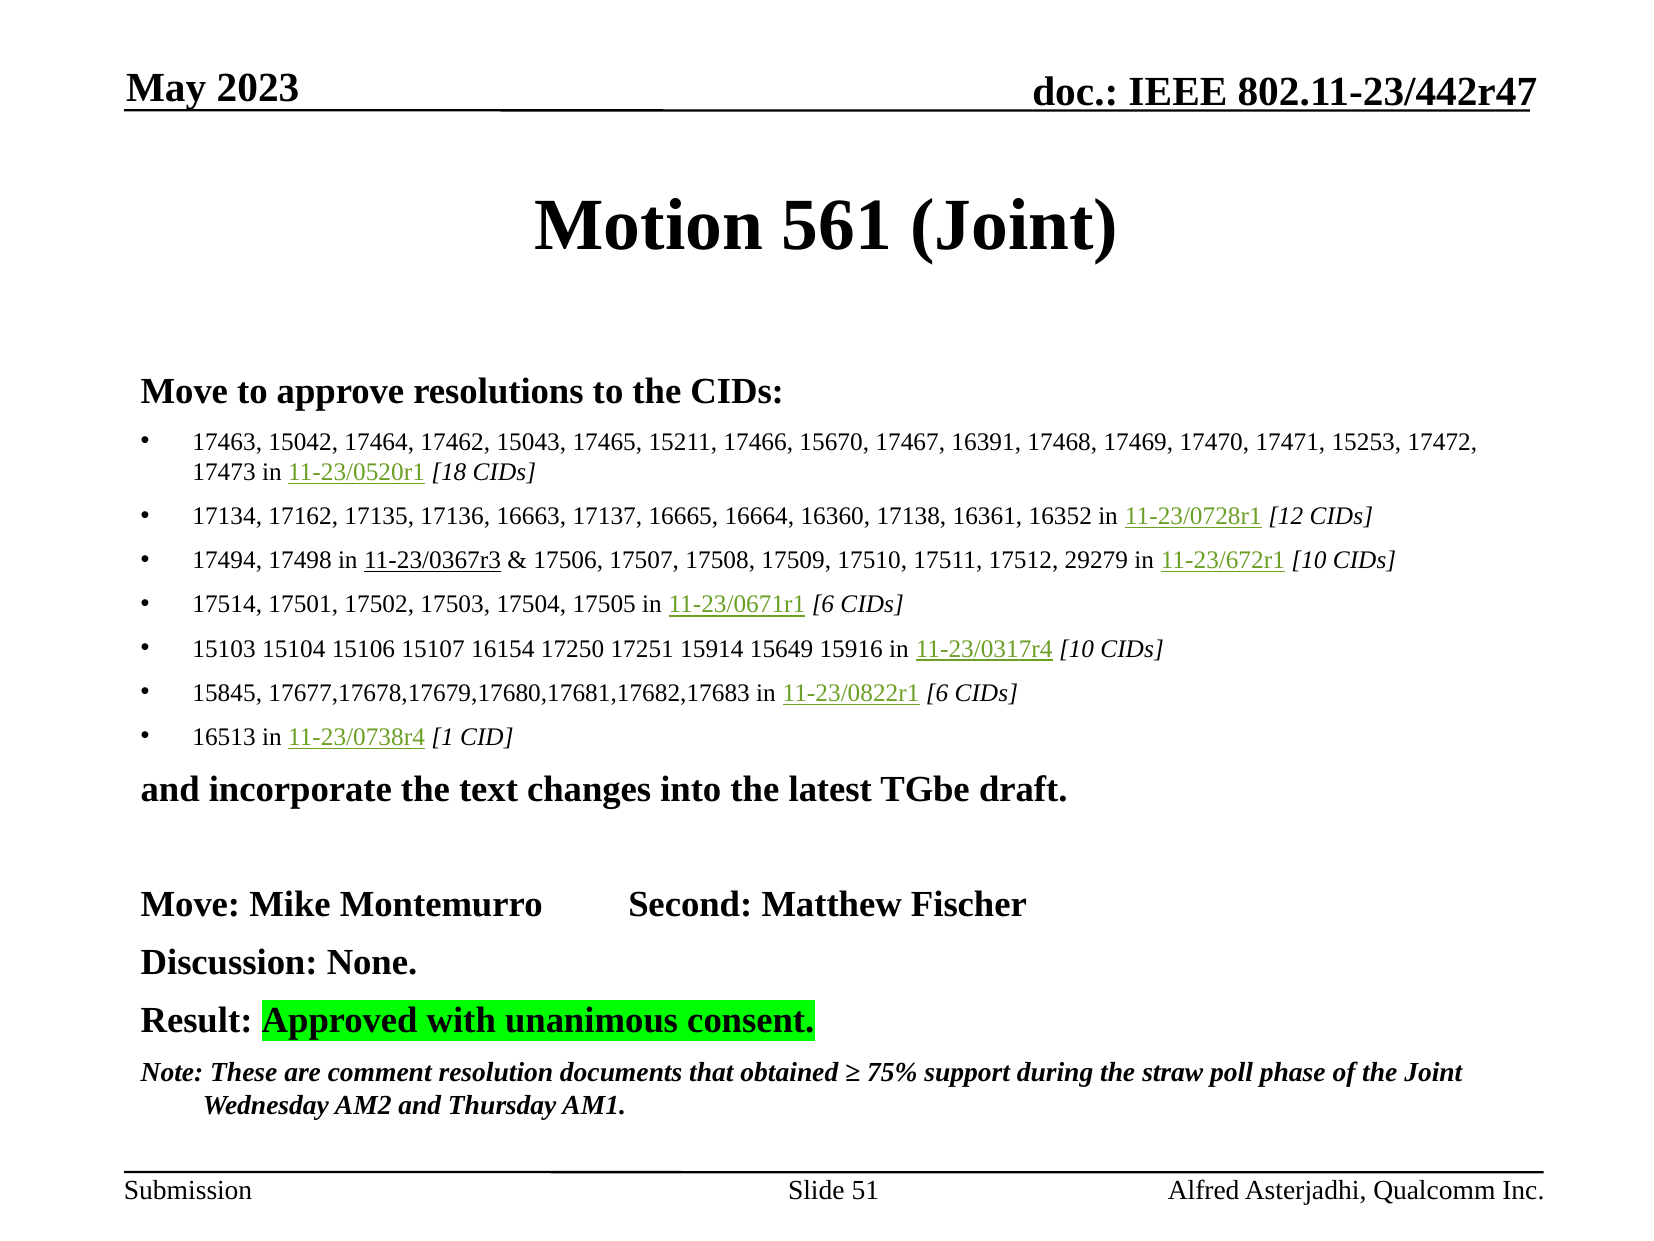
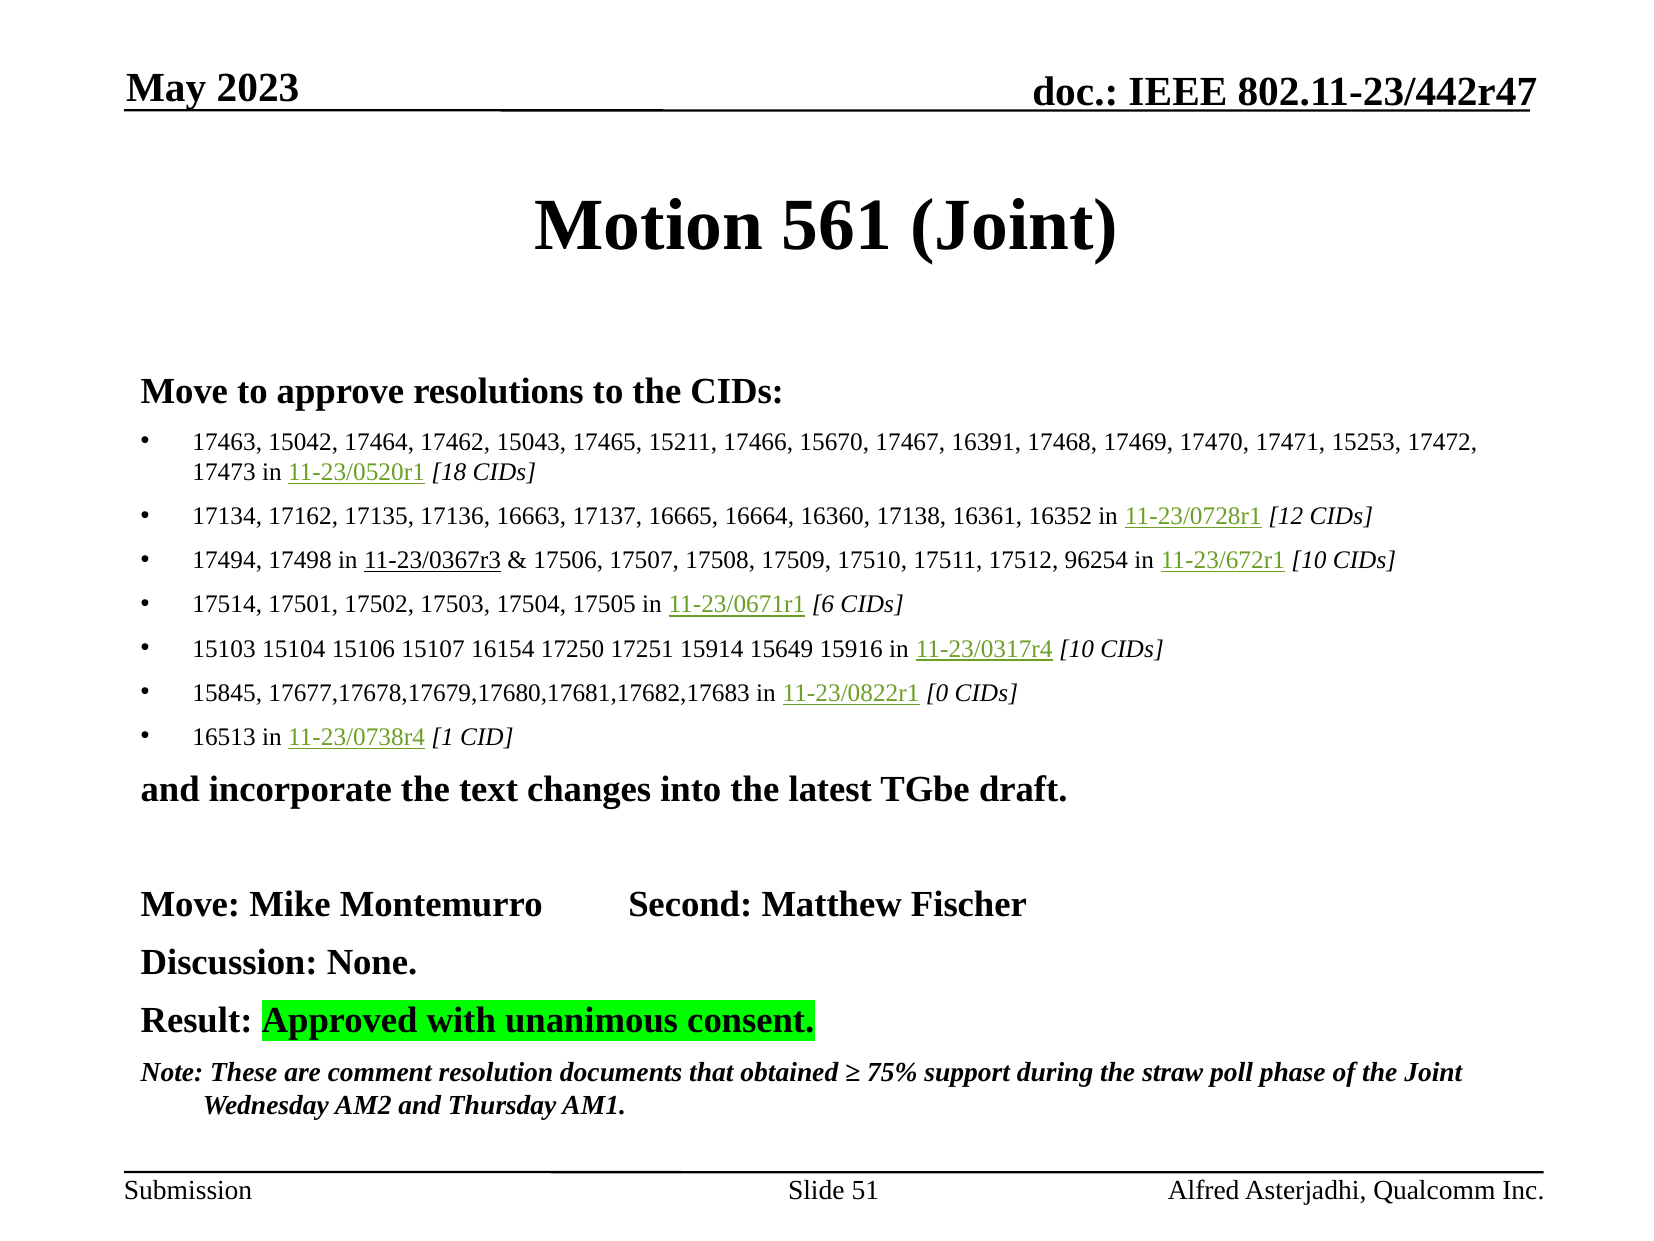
29279: 29279 -> 96254 (1096, 560)
11-23/0822r1 6: 6 -> 0 (937, 693)
